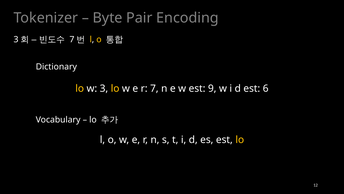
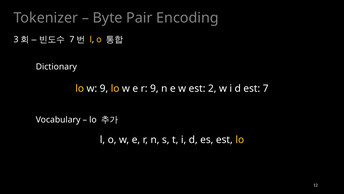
w 3: 3 -> 9 (104, 88)
r 7: 7 -> 9 (154, 88)
9: 9 -> 2 (212, 88)
est 6: 6 -> 7 (266, 88)
